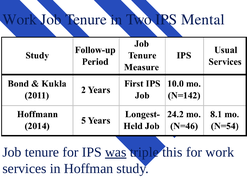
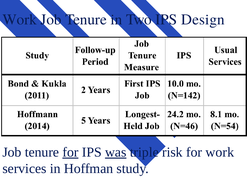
Mental: Mental -> Design (203, 20)
for underline: none -> present (70, 152)
this: this -> risk (172, 152)
